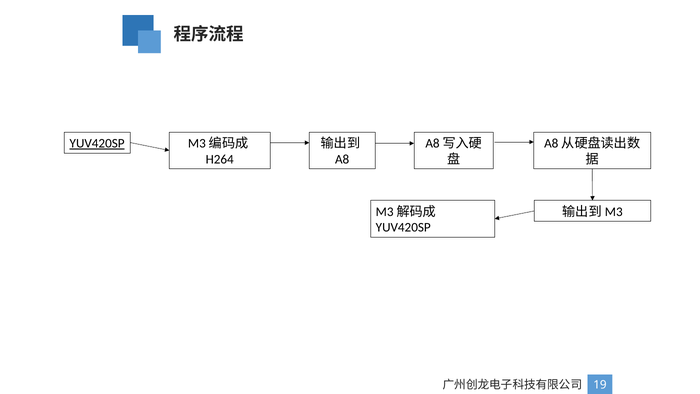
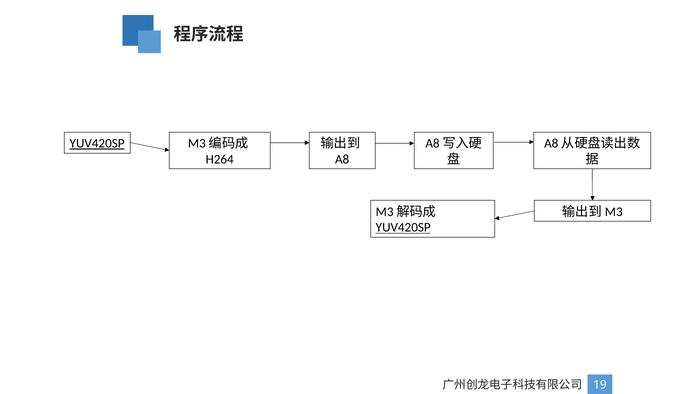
YUV420SP underline: none -> present (403, 227)
